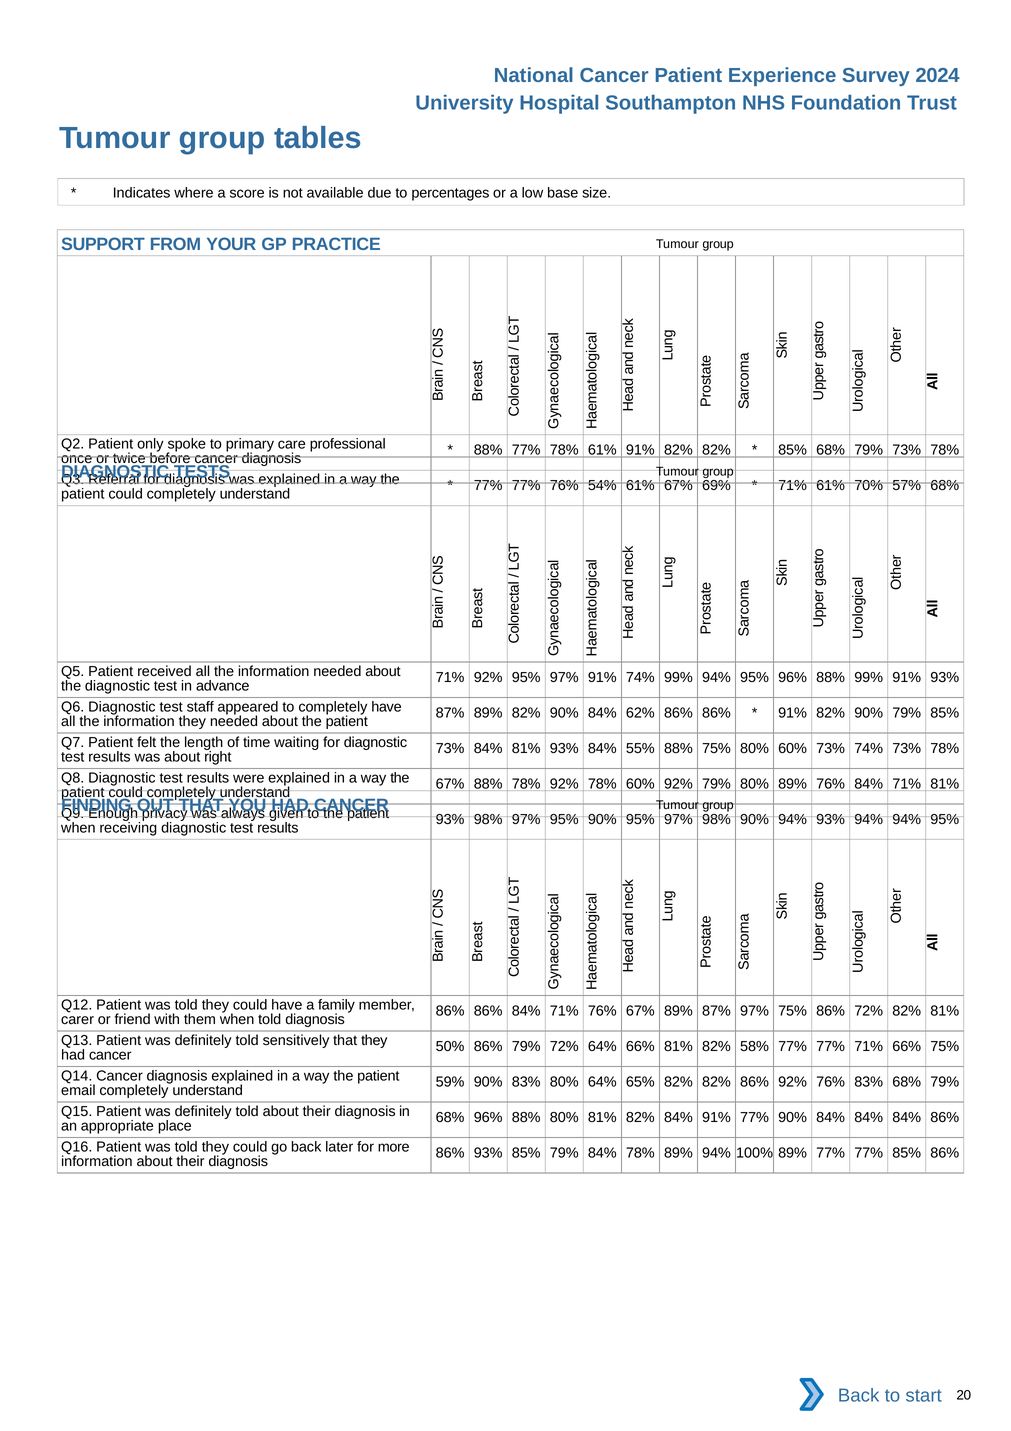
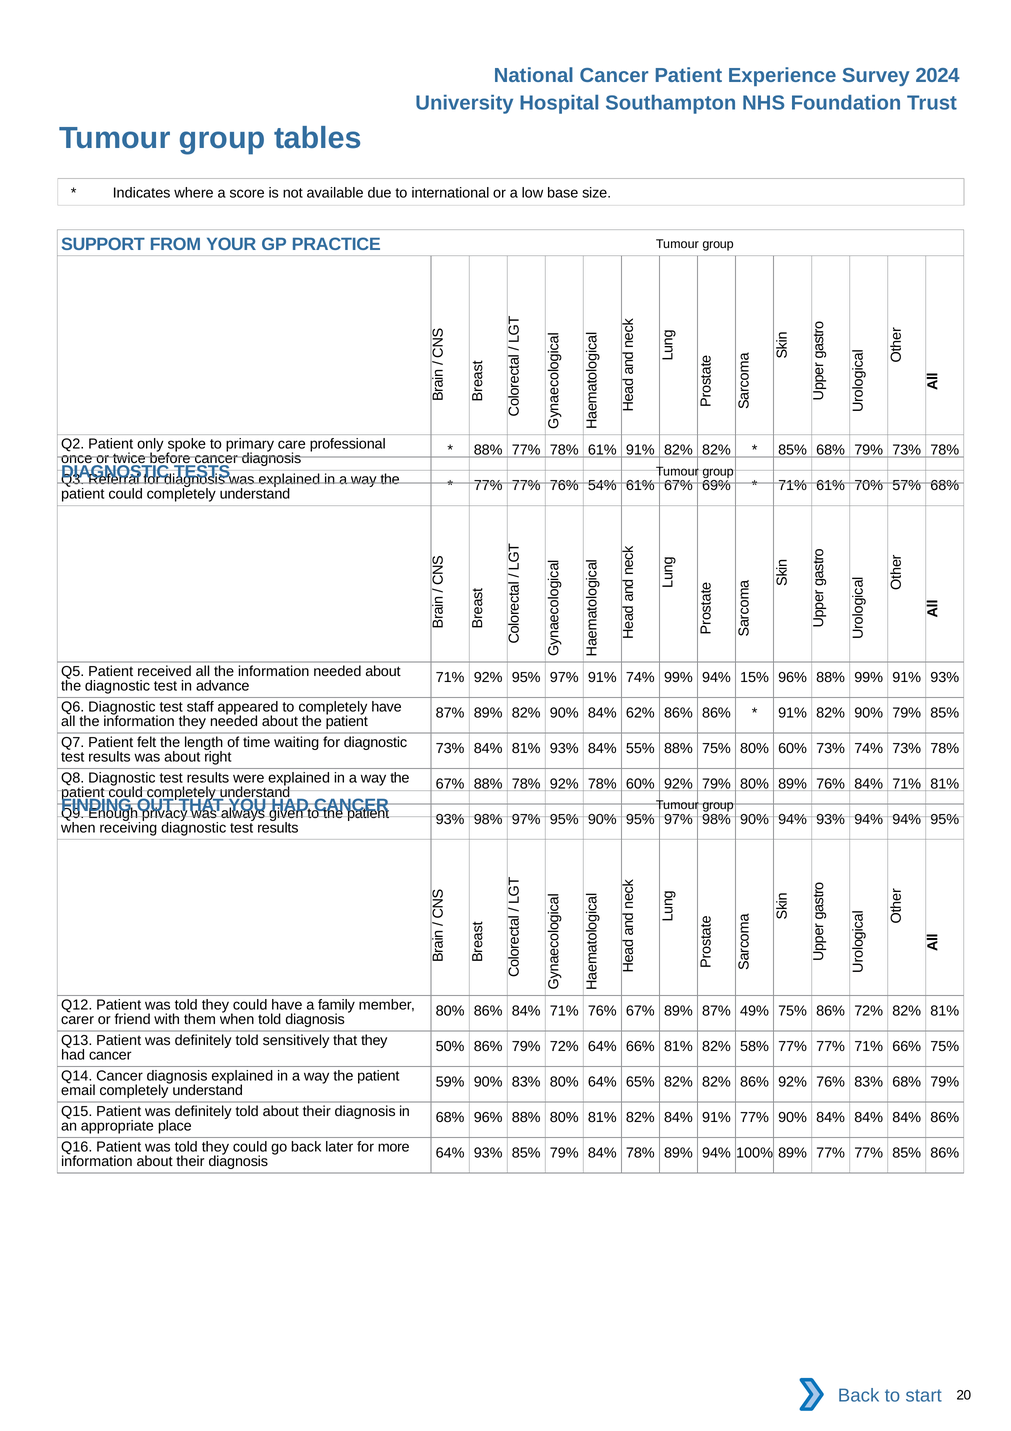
percentages: percentages -> international (450, 193)
99% 94% 95%: 95% -> 15% (755, 677)
86%: 86% -> 80% (450, 1011)
87% 97%: 97% -> 49% (755, 1011)
86%: 86% -> 64% (450, 1153)
